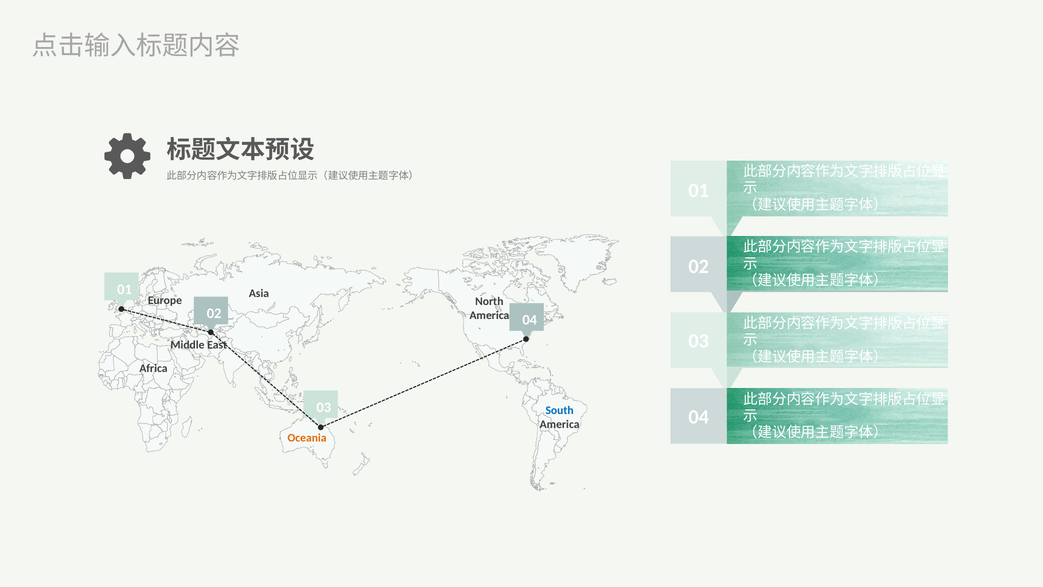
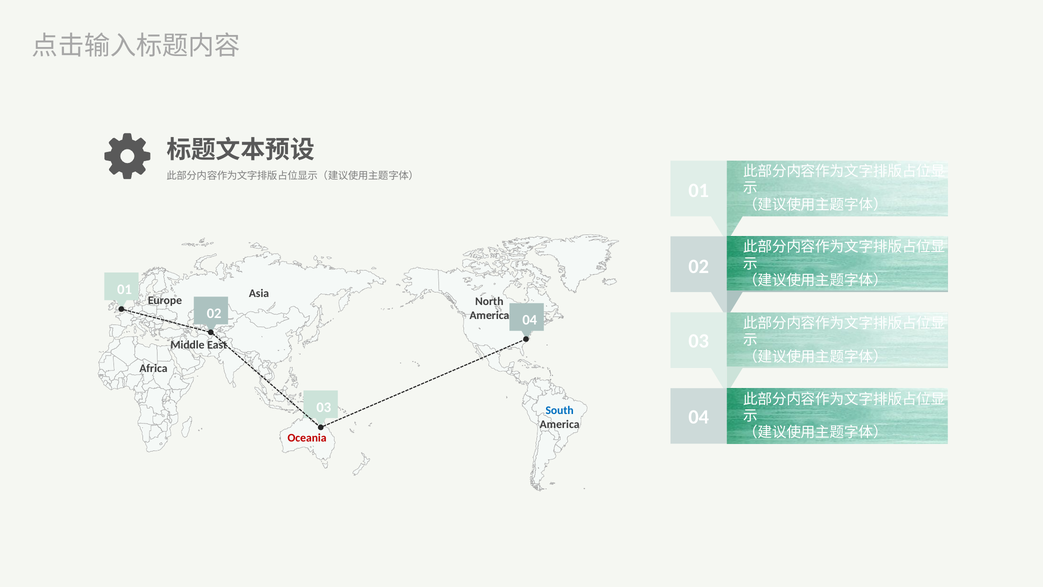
Oceania colour: orange -> red (307, 438)
